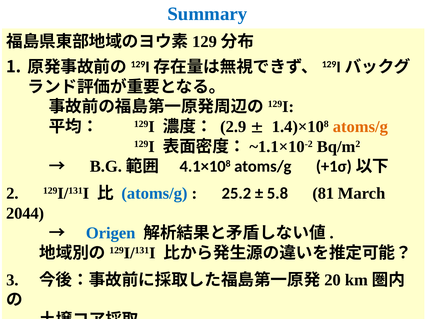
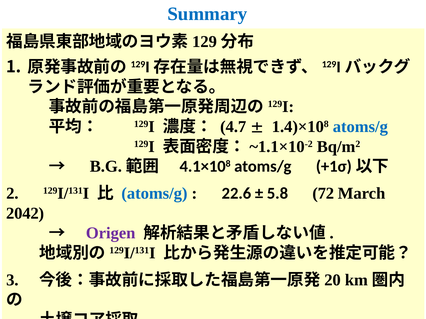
2.9: 2.9 -> 4.7 (233, 127)
atoms/g colour: orange -> blue (360, 127)
25.2: 25.2 -> 22.6 (236, 194)
81: 81 -> 72 (323, 194)
2044: 2044 -> 2042 (25, 214)
Origen colour: blue -> purple (111, 233)
